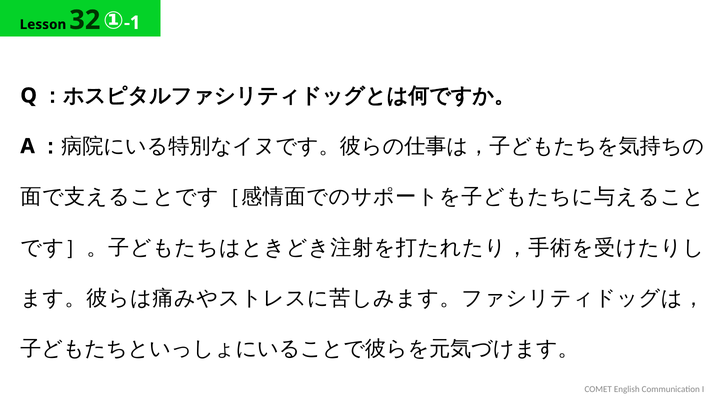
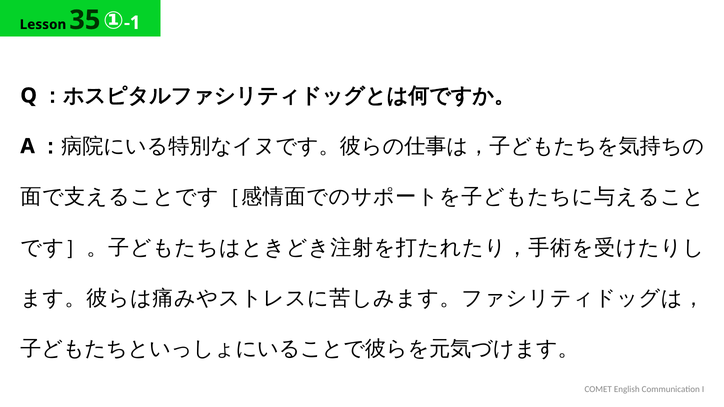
32: 32 -> 35 (85, 20)
